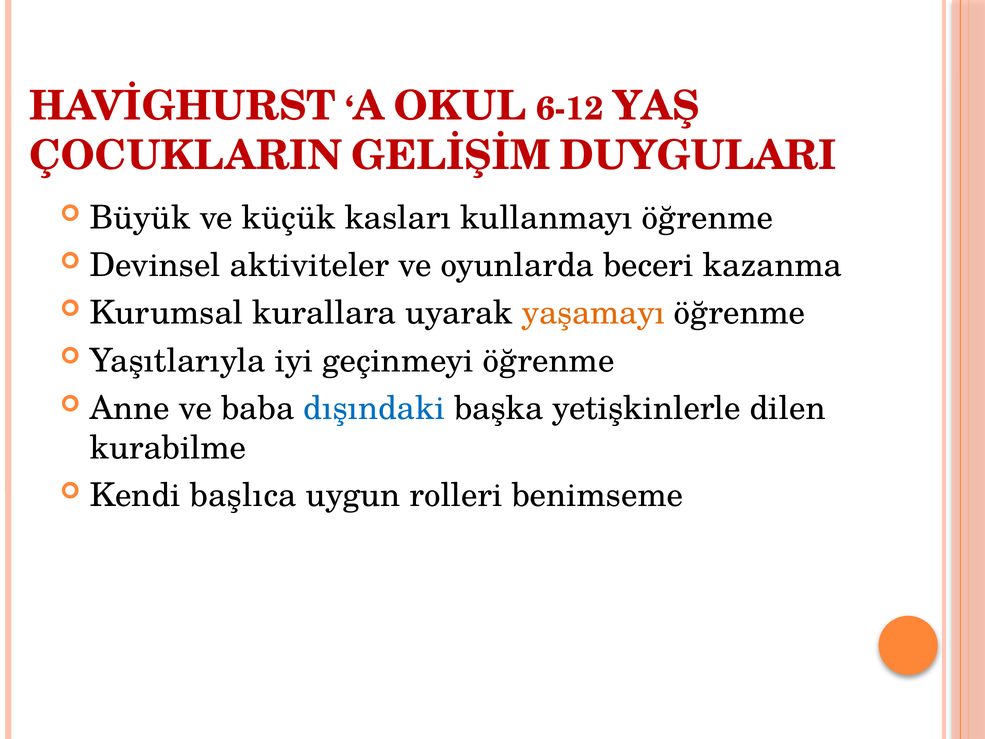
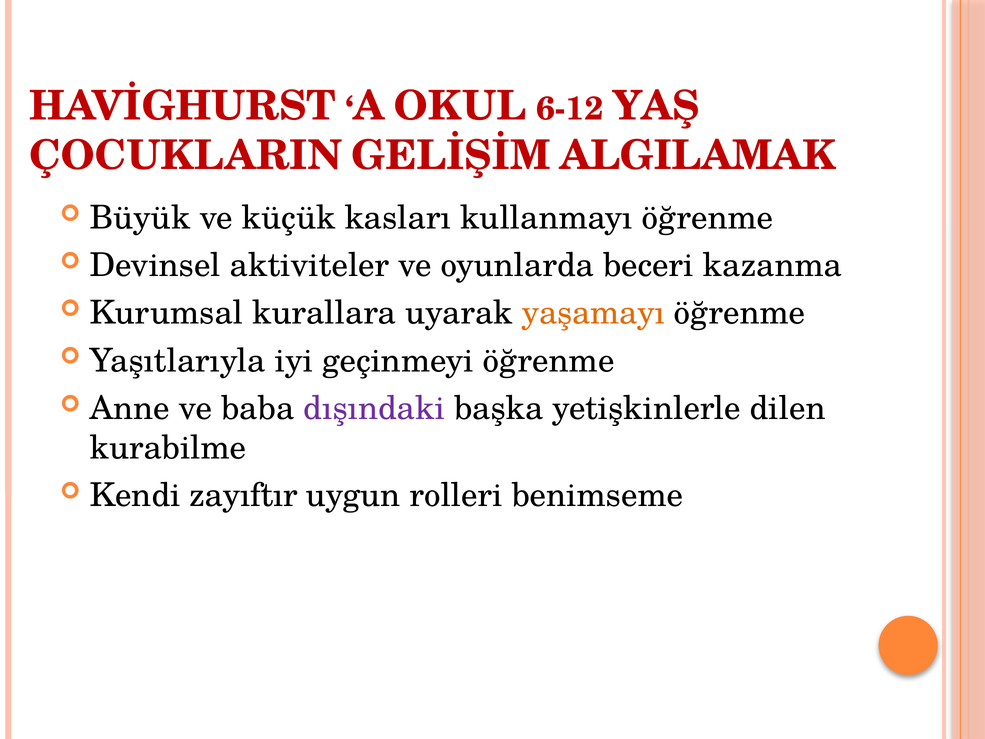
DUYGULARI: DUYGULARI -> ALGILAMAK (698, 156)
dışındaki colour: blue -> purple (374, 408)
başlıca: başlıca -> zayıftır (244, 495)
